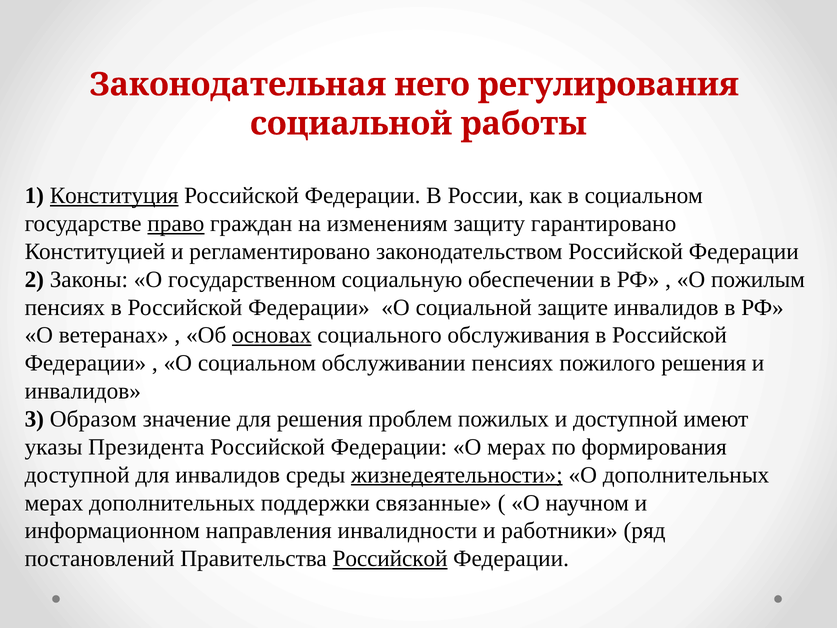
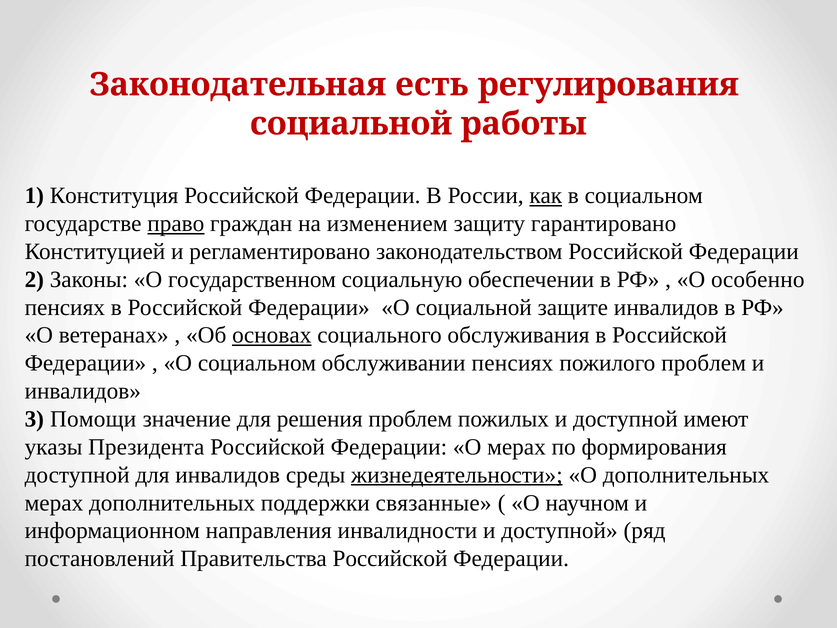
него: него -> есть (432, 85)
Конституция underline: present -> none (114, 196)
как underline: none -> present (546, 196)
изменениям: изменениям -> изменением (387, 224)
пожилым: пожилым -> особенно (758, 279)
пожилого решения: решения -> проблем (704, 363)
Образом: Образом -> Помощи (93, 419)
инвалидности и работники: работники -> доступной (560, 531)
Российской underline: present -> none (390, 558)
